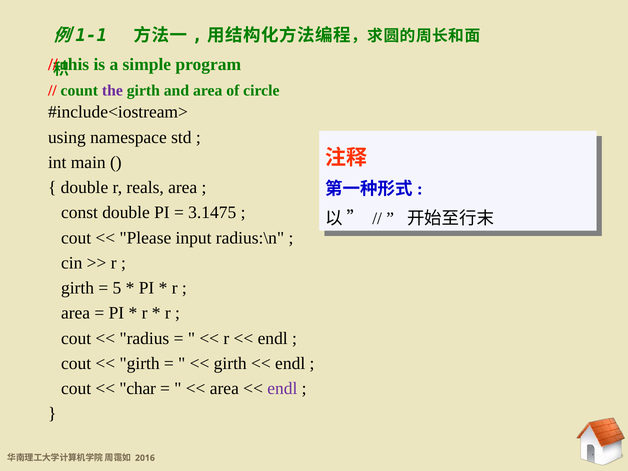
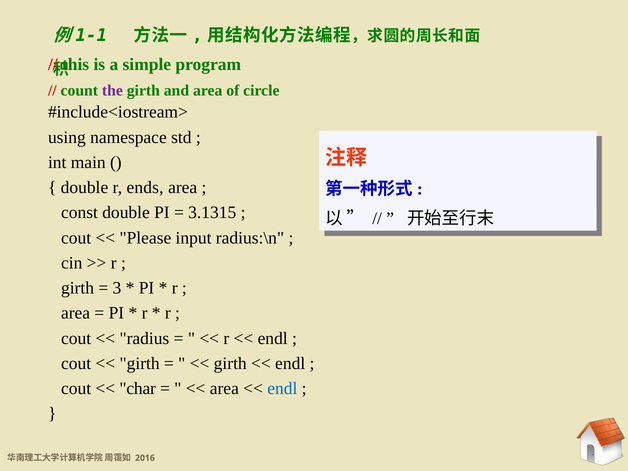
reals: reals -> ends (145, 188)
3.1475: 3.1475 -> 3.1315 (212, 213)
5: 5 -> 3 (117, 288)
endl colour: purple -> blue (282, 389)
